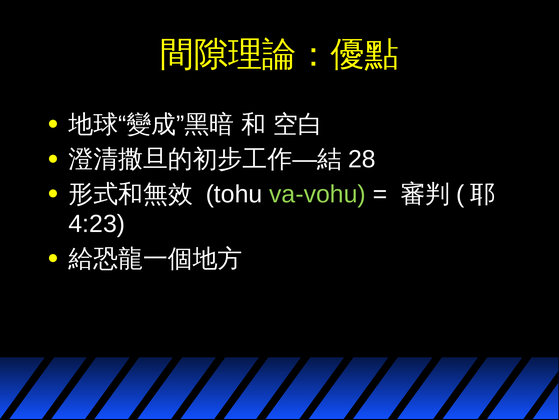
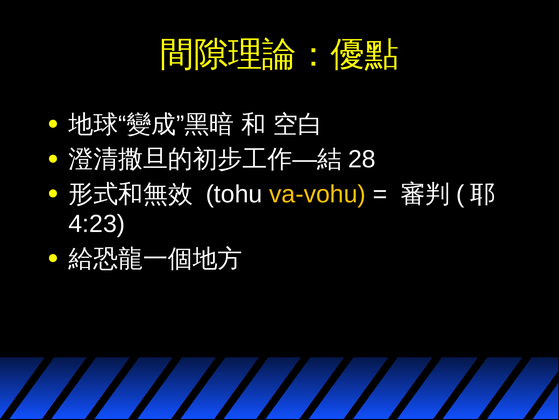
va-vohu colour: light green -> yellow (318, 194)
